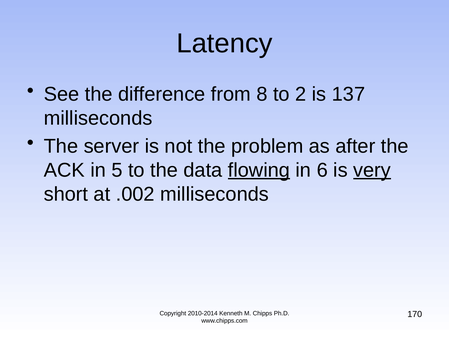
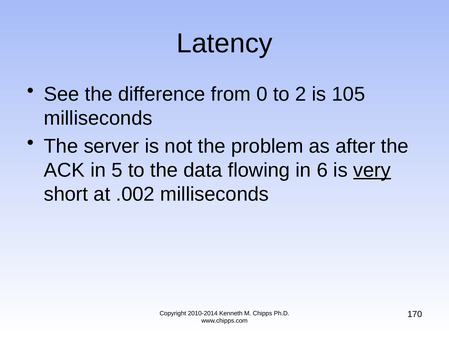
8: 8 -> 0 (262, 94)
137: 137 -> 105 (348, 94)
flowing underline: present -> none (259, 170)
